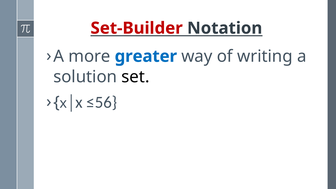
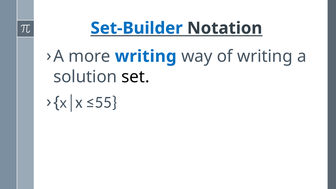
Set-Builder colour: red -> blue (137, 28)
more greater: greater -> writing (146, 56)
≤56: ≤56 -> ≤55 (102, 102)
